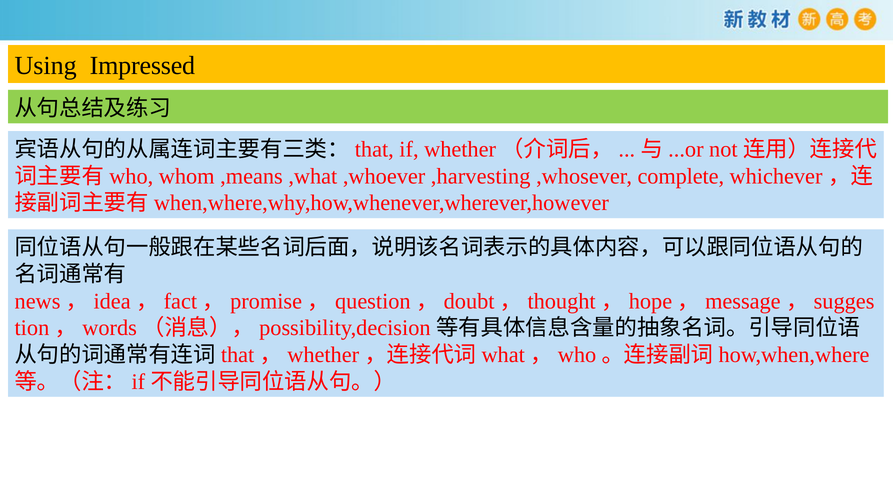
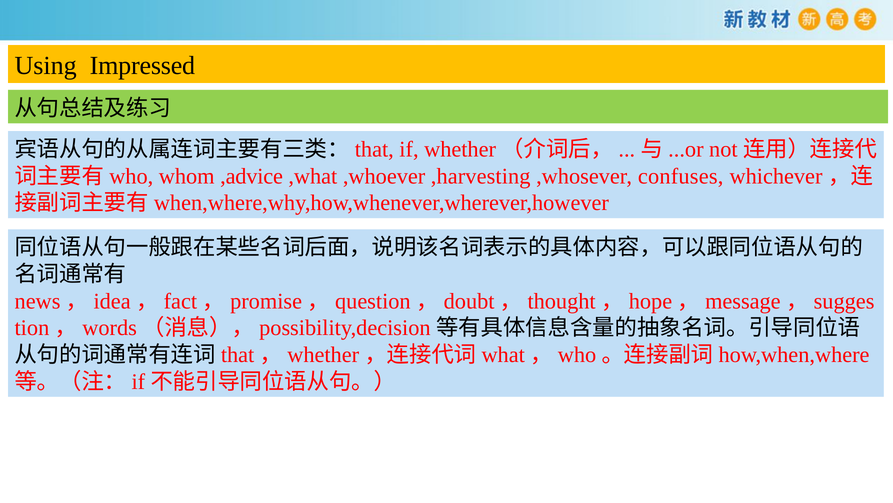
,means: ,means -> ,advice (252, 176)
complete: complete -> confuses (681, 176)
